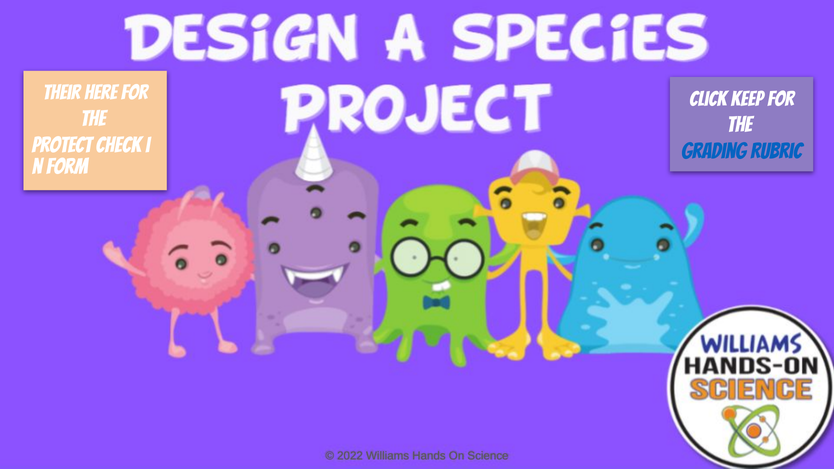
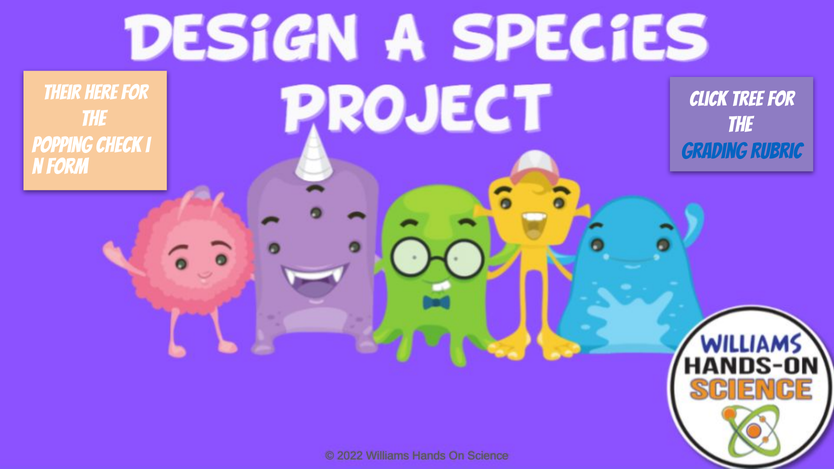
keep: keep -> tree (747, 99)
protect: protect -> popping (62, 145)
